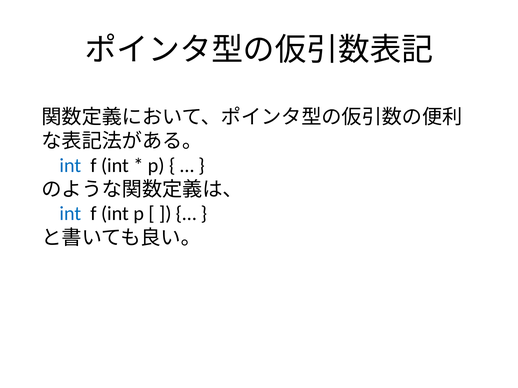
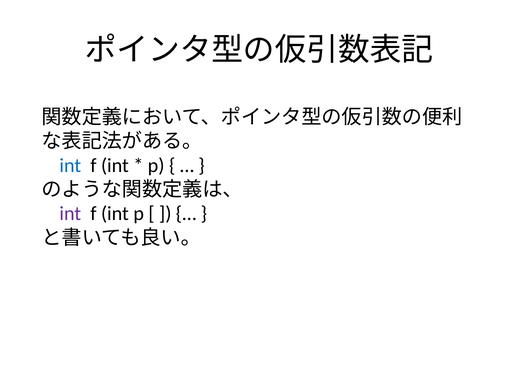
int colour: blue -> purple (71, 214)
